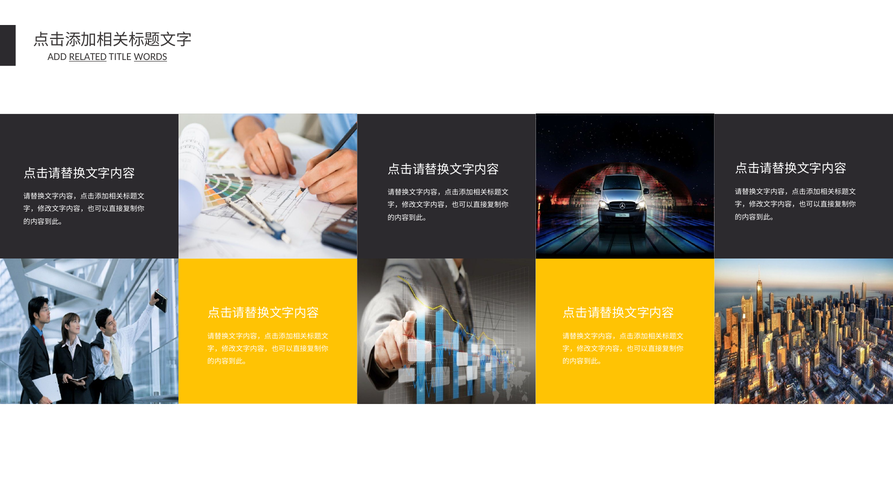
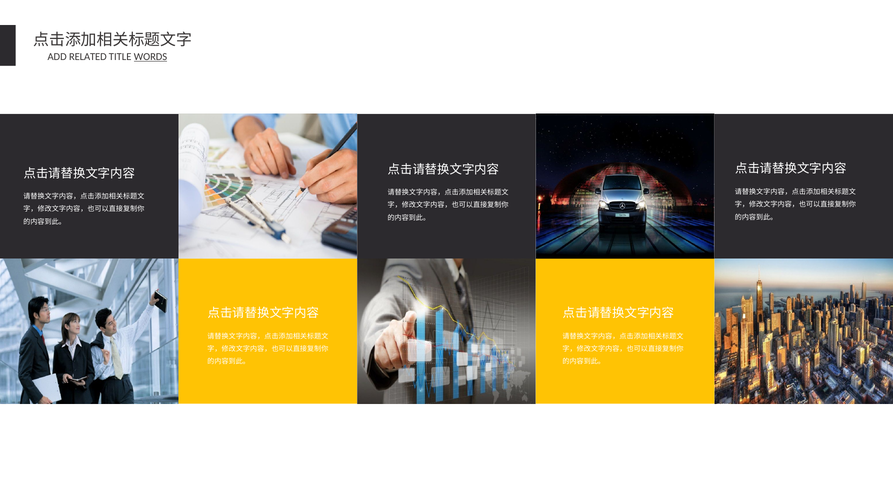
RELATED underline: present -> none (88, 57)
